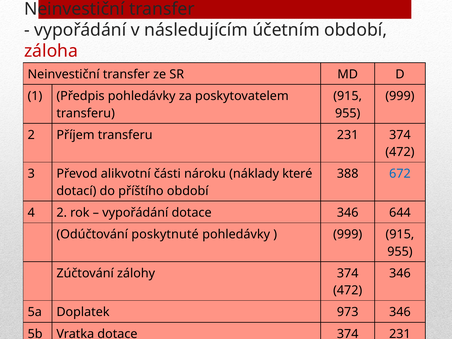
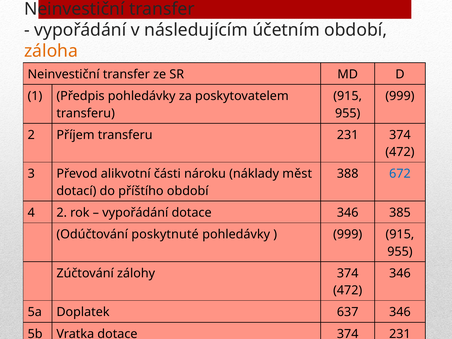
záloha colour: red -> orange (51, 51)
které: které -> měst (297, 174)
644: 644 -> 385 (400, 213)
973: 973 -> 637 (348, 312)
